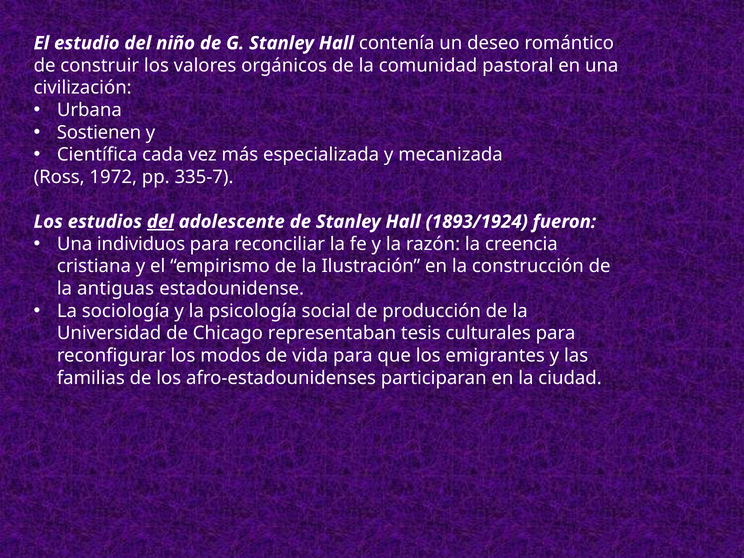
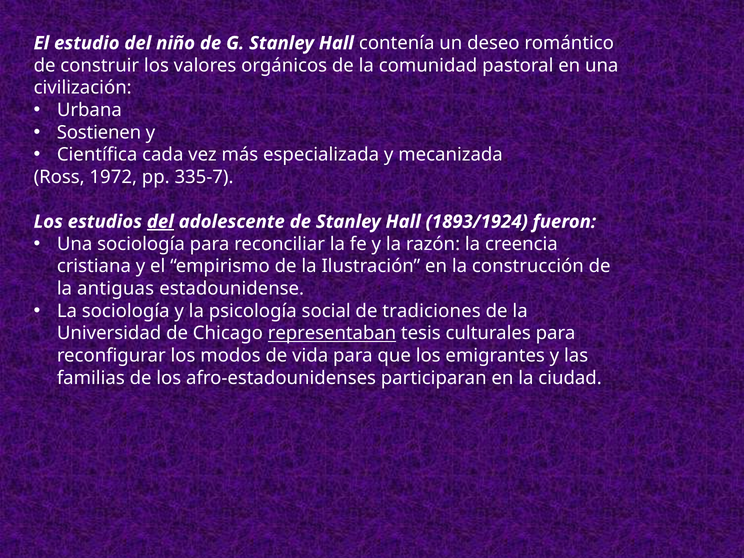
Una individuos: individuos -> sociología (141, 244)
producción: producción -> tradiciones (432, 311)
representaban underline: none -> present (332, 333)
